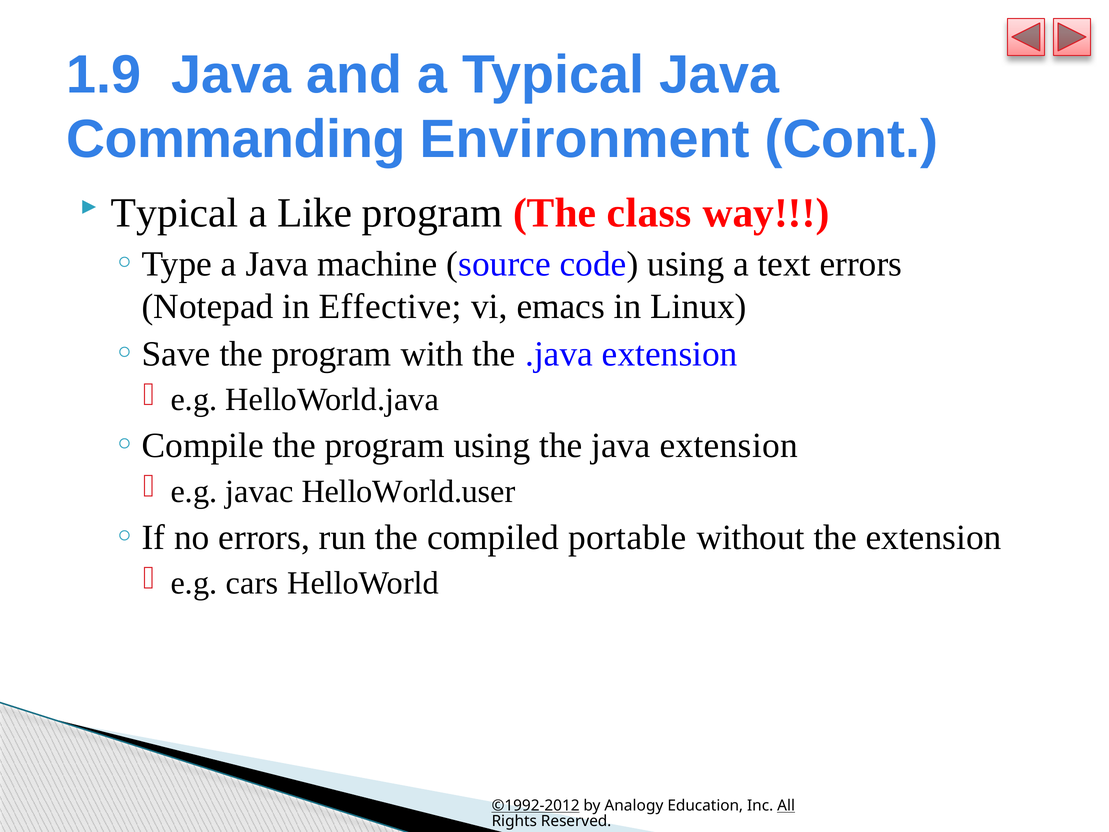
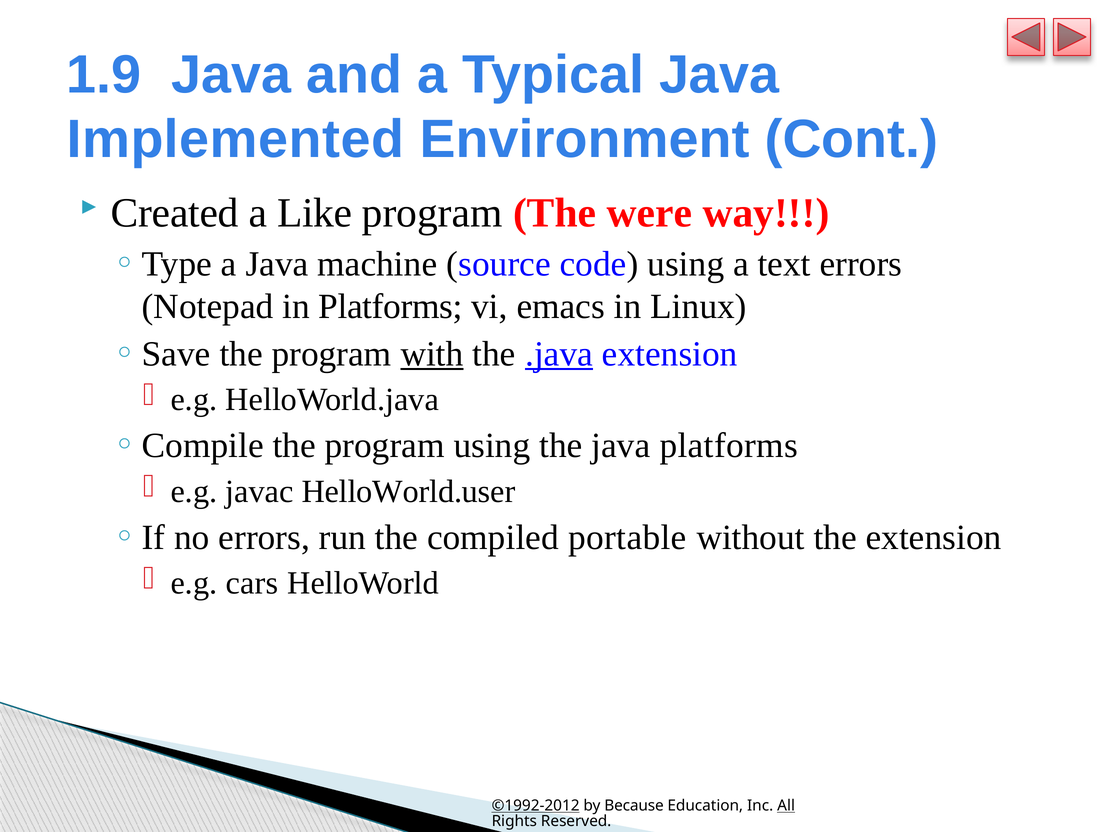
Commanding: Commanding -> Implemented (235, 140)
Typical: Typical -> Created (175, 213)
class: class -> were (649, 213)
in Effective: Effective -> Platforms (391, 306)
with underline: none -> present (432, 354)
.java underline: none -> present (559, 354)
java extension: extension -> platforms (729, 446)
Analogy: Analogy -> Because (634, 805)
